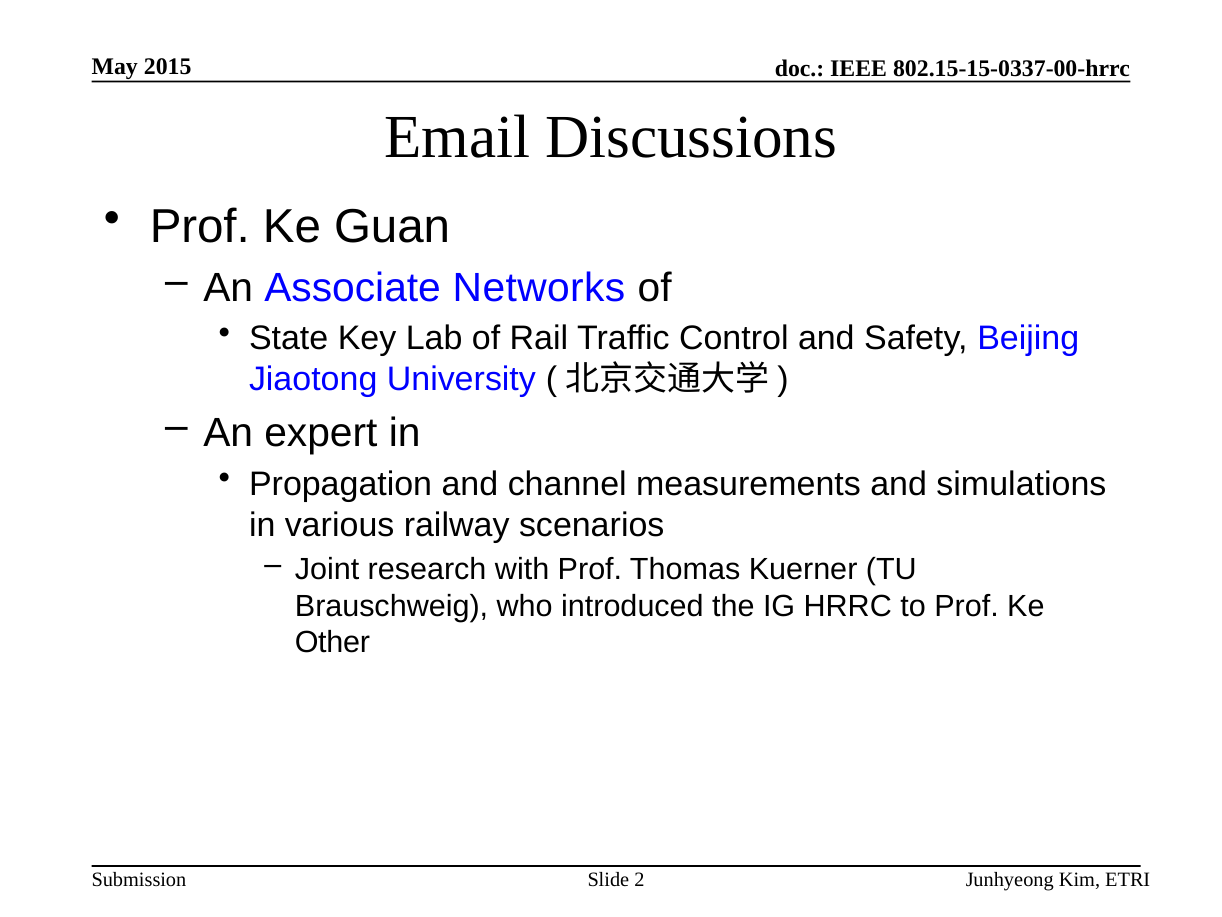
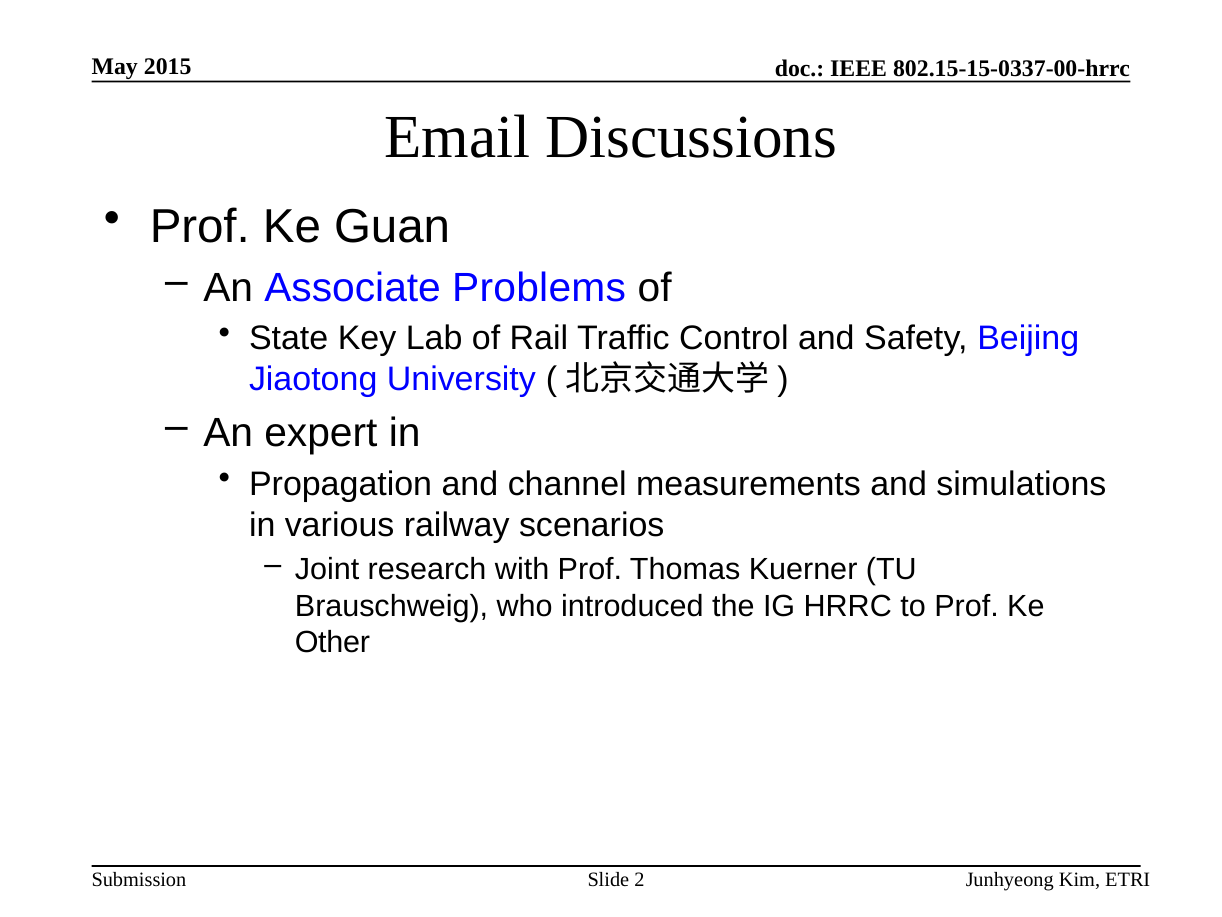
Networks: Networks -> Problems (539, 287)
